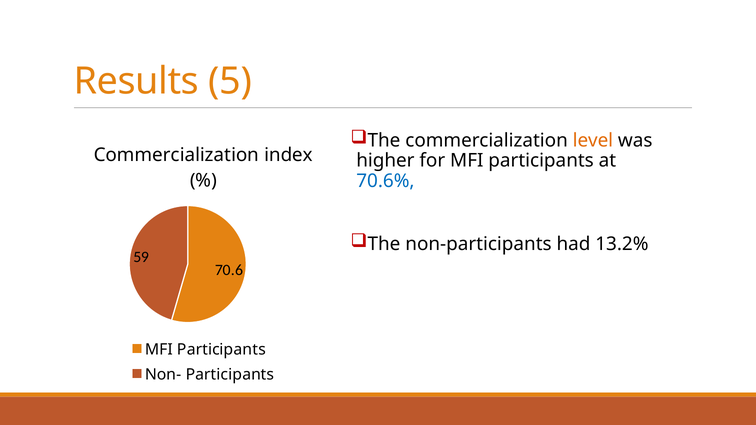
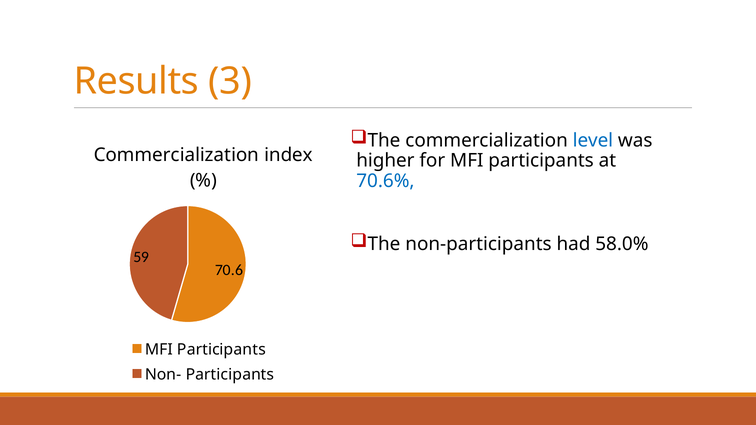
5: 5 -> 3 (230, 82)
level colour: orange -> blue (593, 140)
13.2%: 13.2% -> 58.0% (622, 244)
